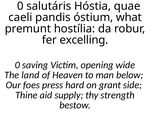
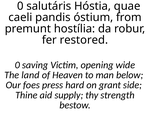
what: what -> from (129, 17)
excelling: excelling -> restored (84, 40)
